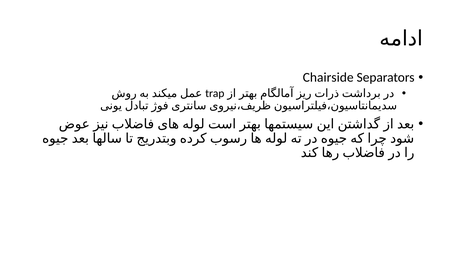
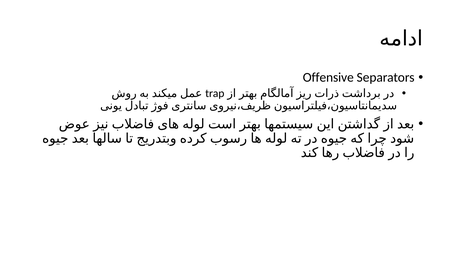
Chairside: Chairside -> Offensive (328, 77)
